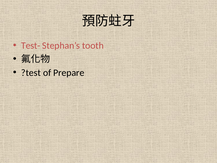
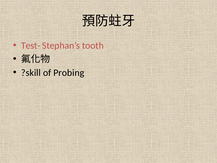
?test: ?test -> ?skill (31, 73)
Prepare: Prepare -> Probing (69, 73)
